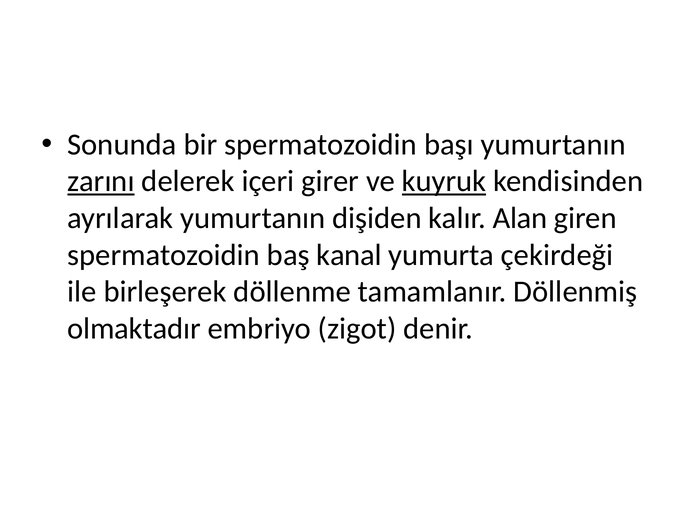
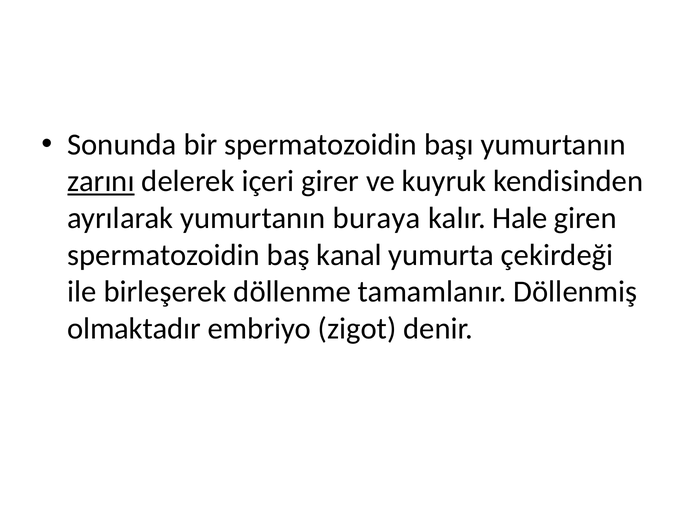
kuyruk underline: present -> none (444, 182)
dişiden: dişiden -> buraya (377, 218)
Alan: Alan -> Hale (520, 218)
